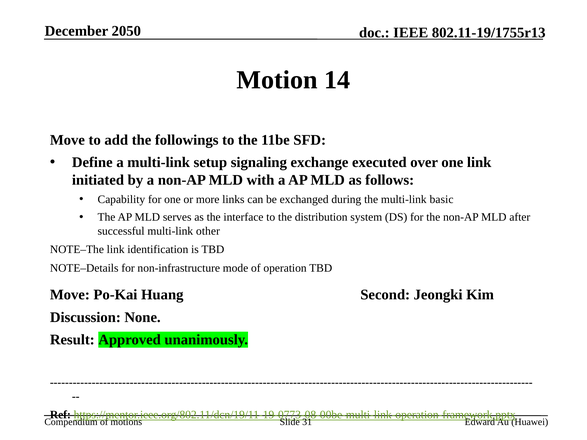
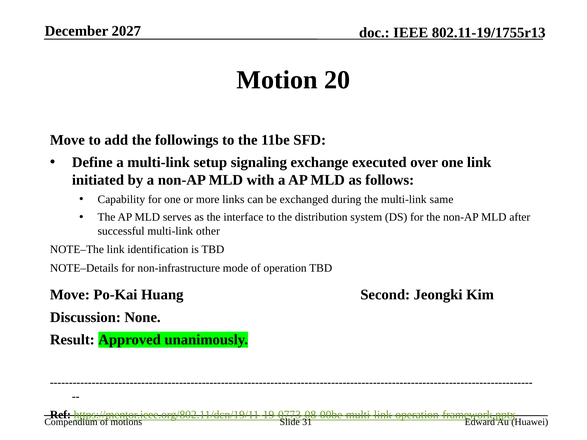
2050: 2050 -> 2027 (126, 31)
14: 14 -> 20 (337, 80)
basic: basic -> same (442, 200)
